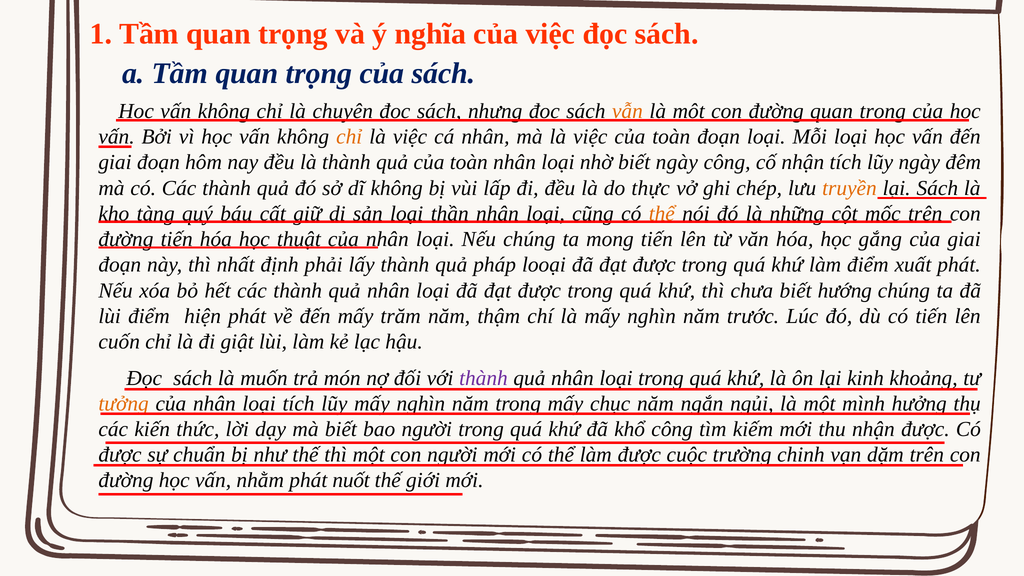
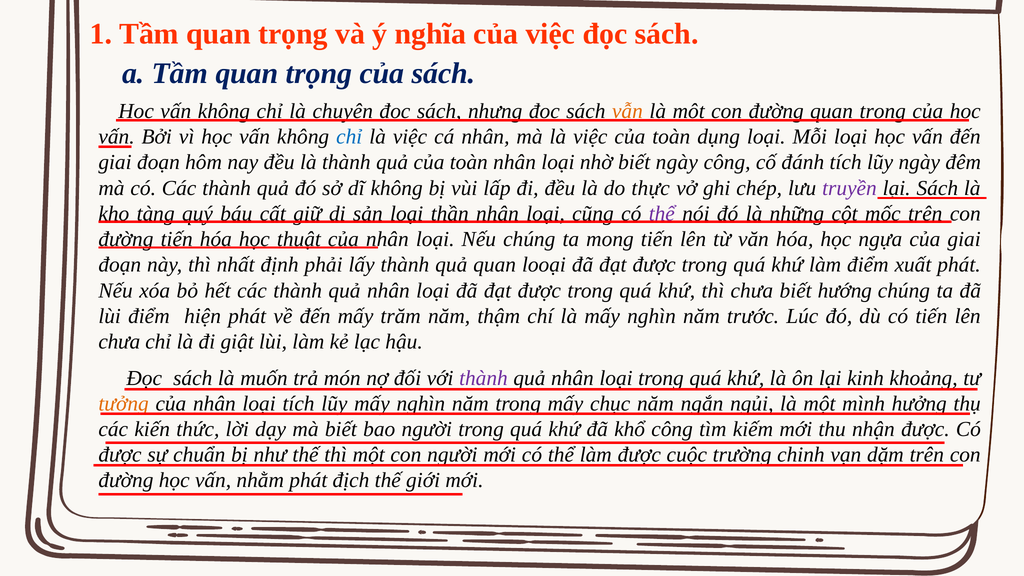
chỉ colour: orange -> blue (349, 137)
toàn đoạn: đoạn -> dụng (719, 137)
cố nhận: nhận -> đánh (803, 162)
truyền colour: orange -> purple (849, 188)
thể colour: orange -> purple (662, 214)
gắng: gắng -> ngựa (880, 239)
quả pháp: pháp -> quan (495, 265)
cuốn: cuốn -> chưa (119, 342)
nuốt: nuốt -> địch (351, 480)
